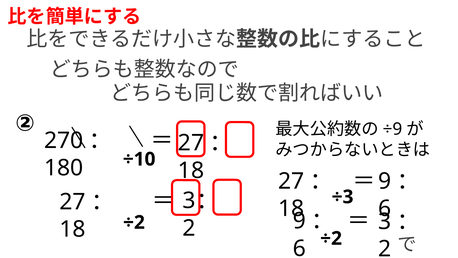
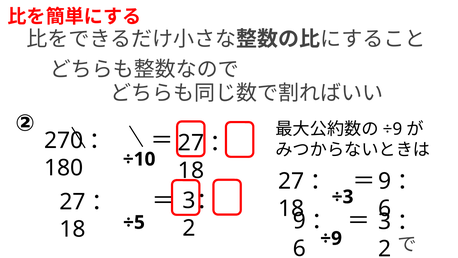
÷2: ÷2 -> ÷5 (134, 222)
÷2: ÷2 -> ÷9 (331, 238)
